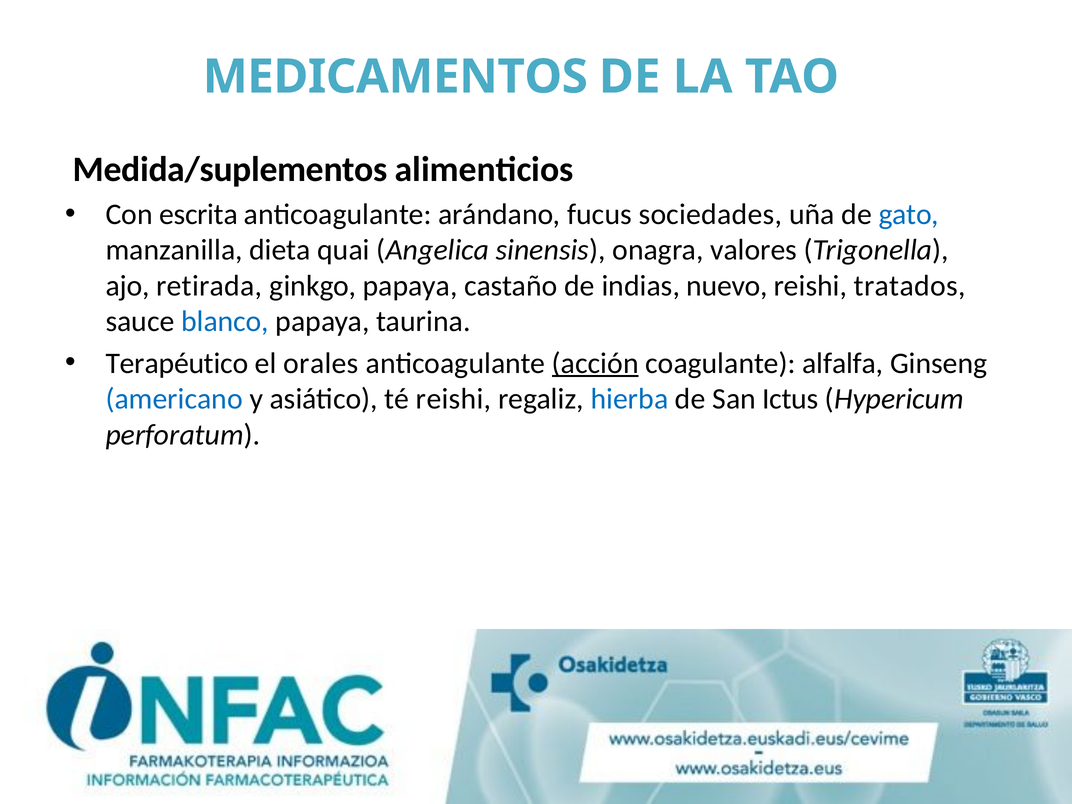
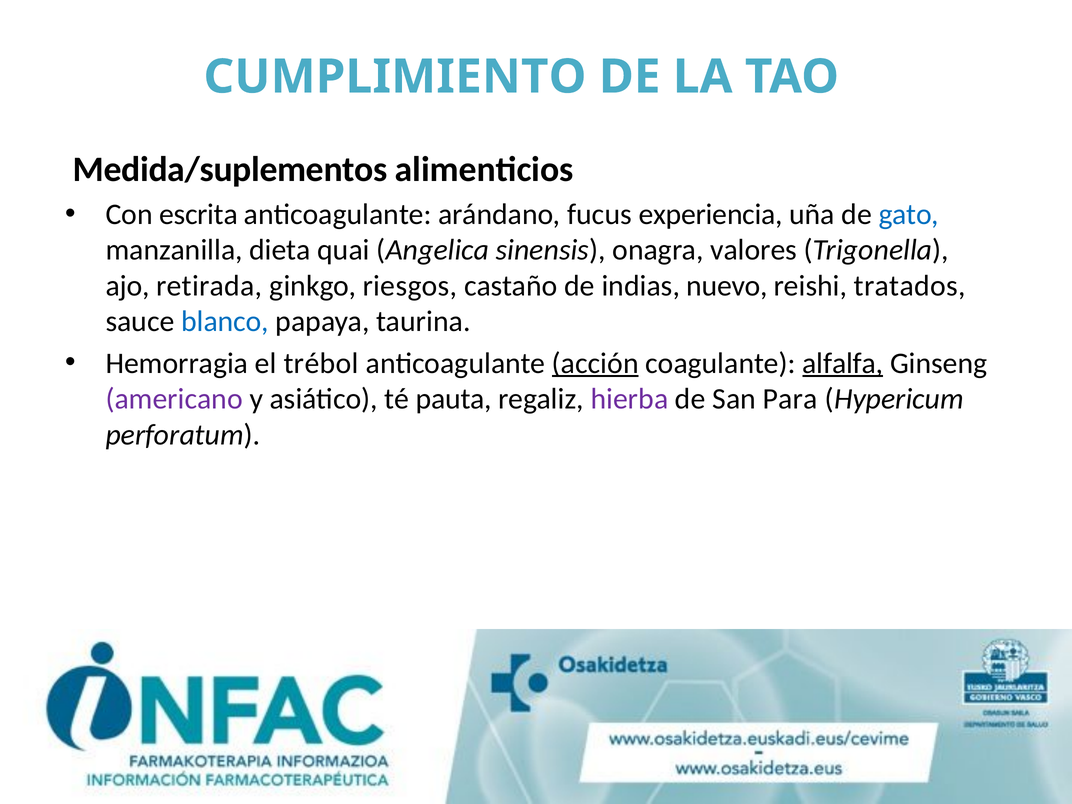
MEDICAMENTOS: MEDICAMENTOS -> CUMPLIMIENTO (395, 77)
sociedades: sociedades -> experiencia (711, 214)
ginkgo papaya: papaya -> riesgos (410, 286)
Terapéutico: Terapéutico -> Hemorragia (177, 363)
orales: orales -> trébol (321, 363)
alfalfa underline: none -> present (843, 363)
americano colour: blue -> purple (174, 399)
té reishi: reishi -> pauta (454, 399)
hierba colour: blue -> purple (629, 399)
Ictus: Ictus -> Para (790, 399)
